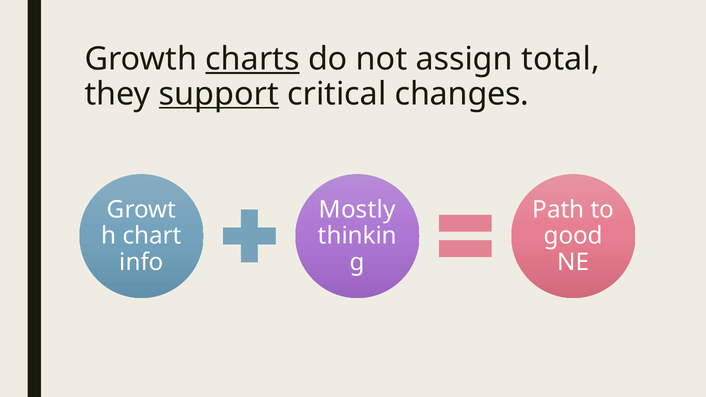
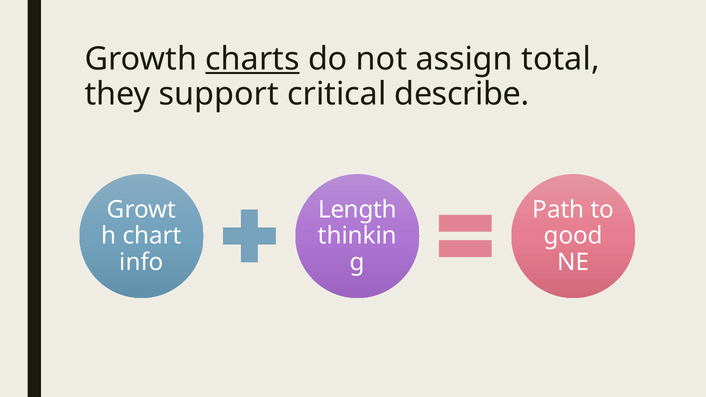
support underline: present -> none (219, 94)
changes: changes -> describe (462, 94)
Mostly: Mostly -> Length (357, 210)
